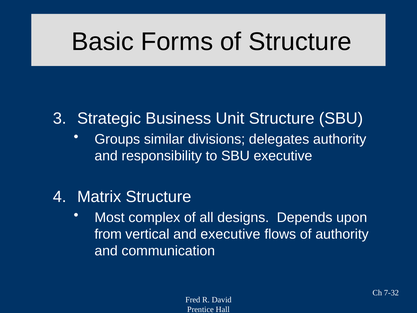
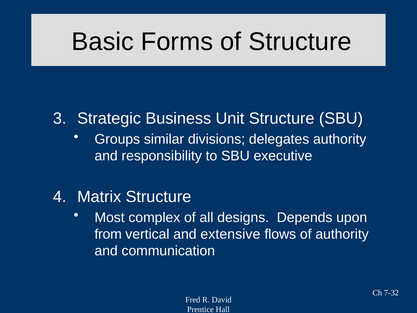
and executive: executive -> extensive (230, 234)
